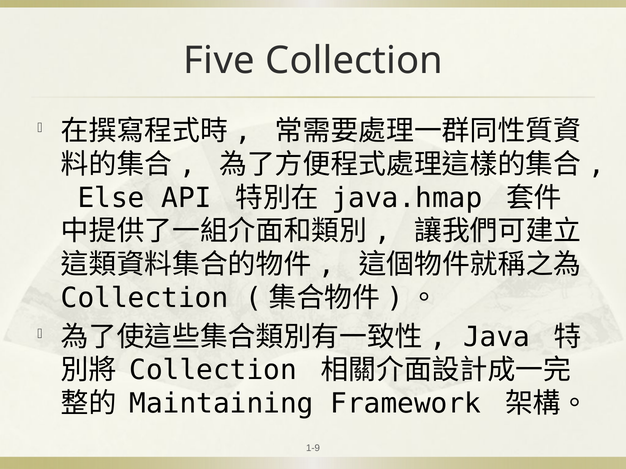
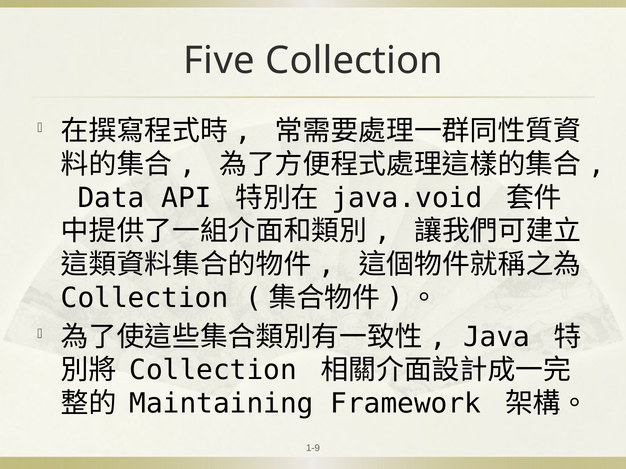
Else: Else -> Data (111, 198)
java.hmap: java.hmap -> java.void (407, 198)
